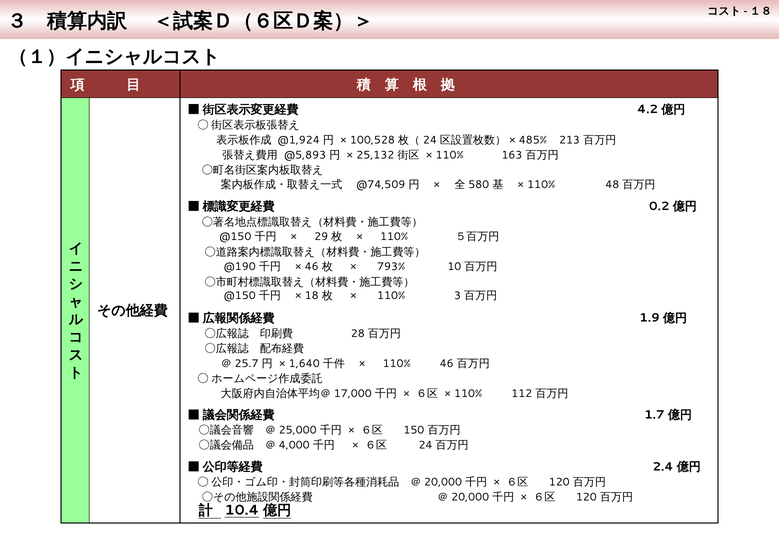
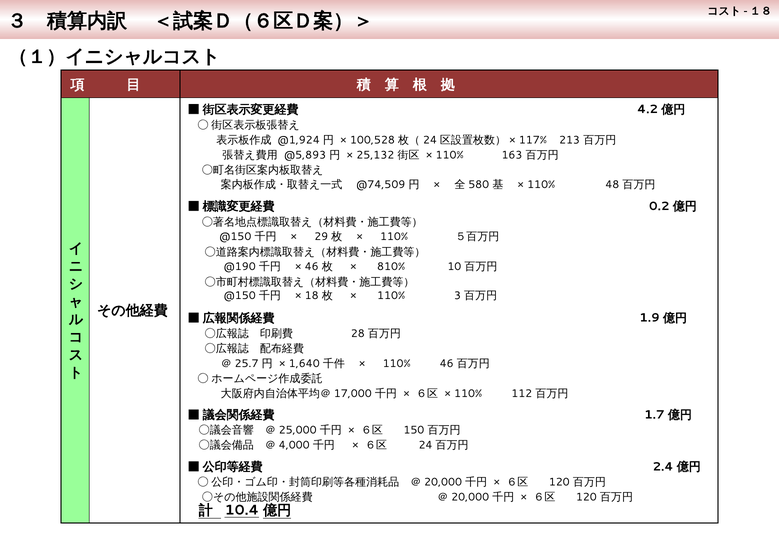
485%: 485% -> 117% (533, 140)
793%: 793% -> 810% (391, 267)
